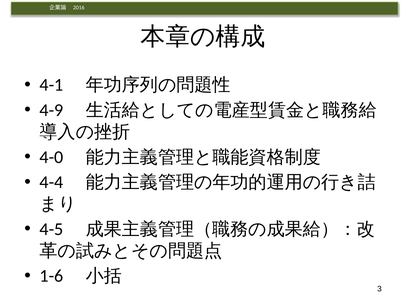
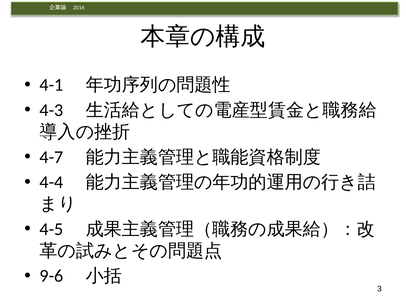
4-9: 4-9 -> 4-3 (51, 110)
4-0: 4-0 -> 4-7 (51, 157)
1-6: 1-6 -> 9-6 (51, 277)
